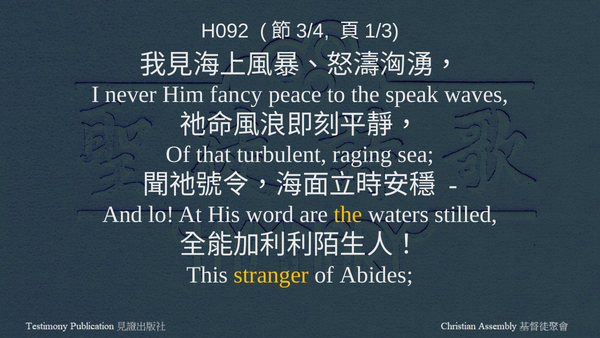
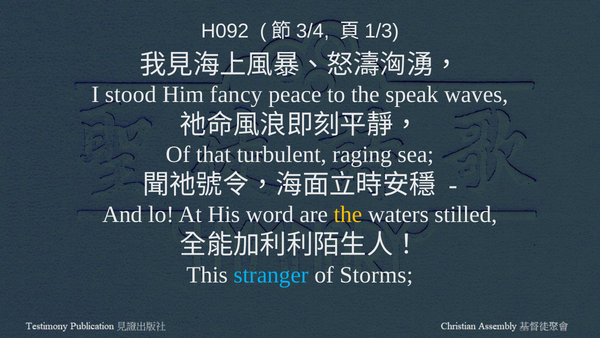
never: never -> stood (131, 94)
stranger colour: yellow -> light blue (271, 274)
Abides: Abides -> Storms (376, 274)
